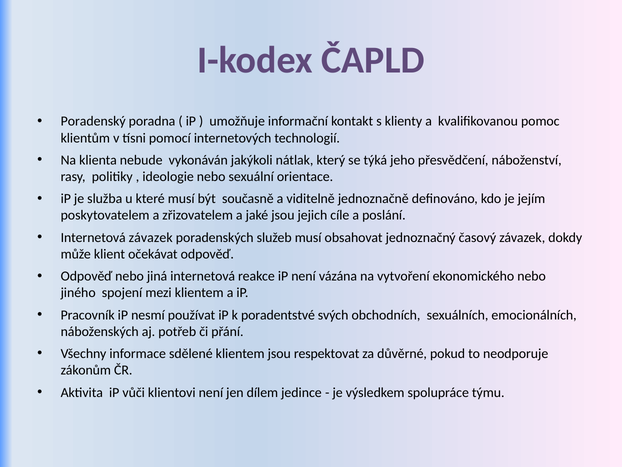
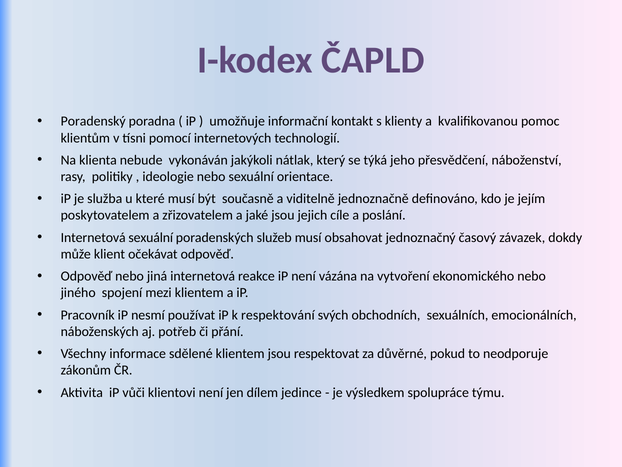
Internetová závazek: závazek -> sexuální (151, 237)
poradentstvé: poradentstvé -> respektování (278, 315)
